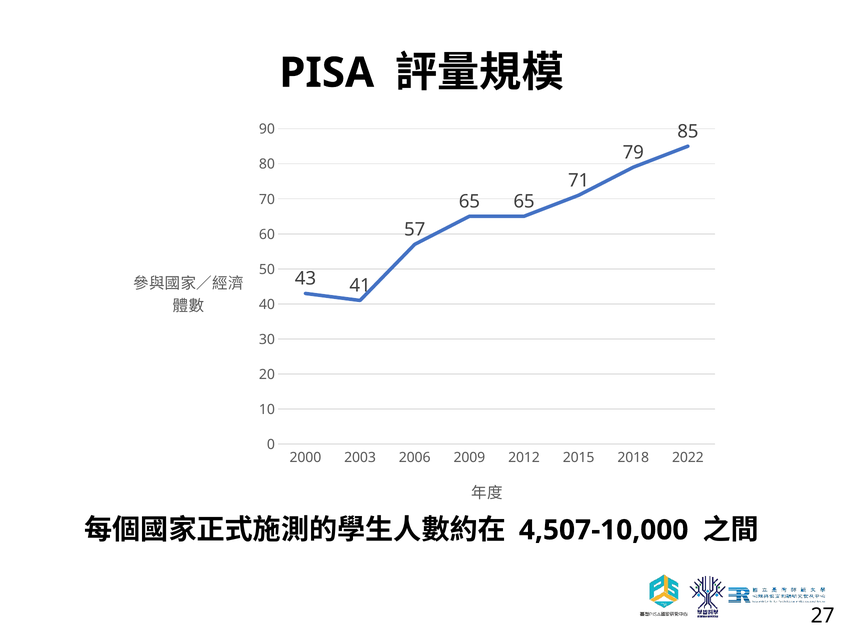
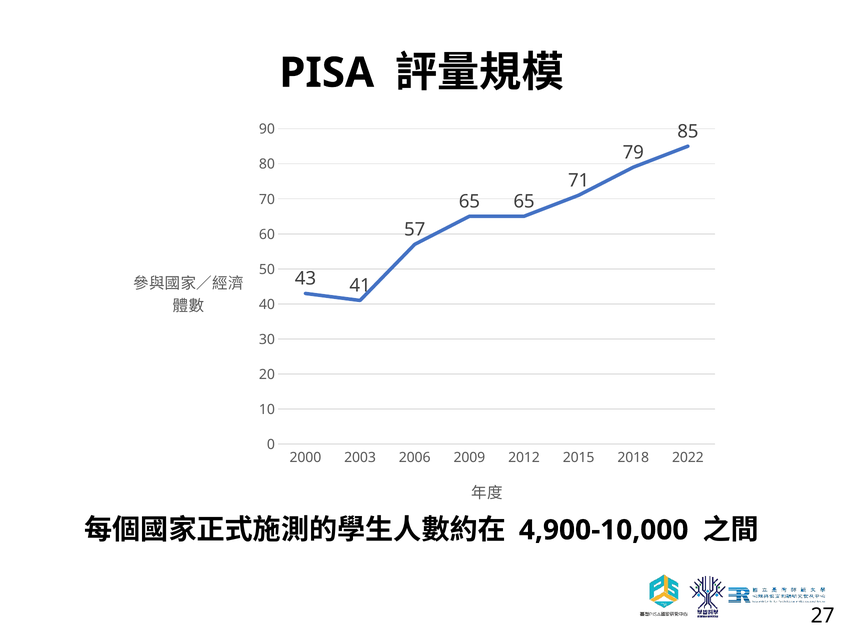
4,507-10,000: 4,507-10,000 -> 4,900-10,000 (604, 530)
